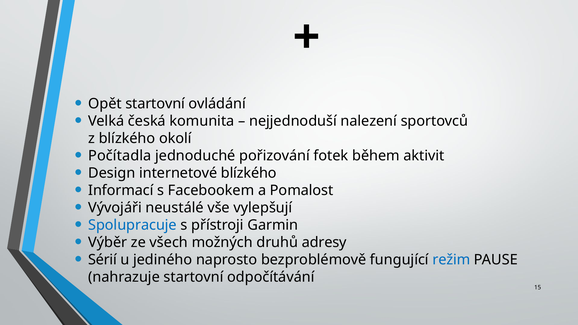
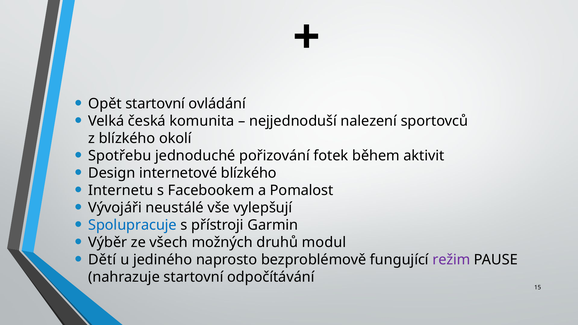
Počítadla: Počítadla -> Spotřebu (120, 156)
Informací: Informací -> Internetu (121, 190)
adresy: adresy -> modul (324, 242)
Sérií: Sérií -> Dětí (102, 260)
režim colour: blue -> purple (451, 260)
